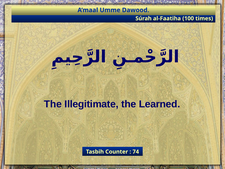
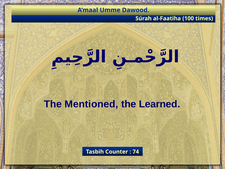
Illegitimate: Illegitimate -> Mentioned (91, 104)
